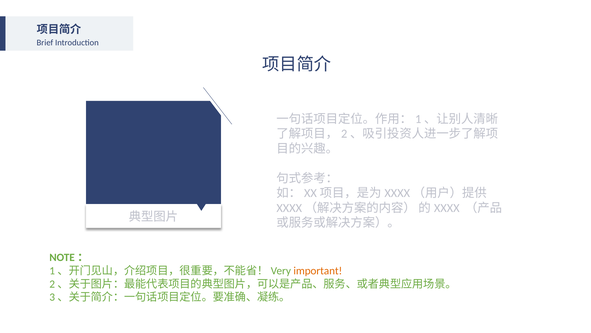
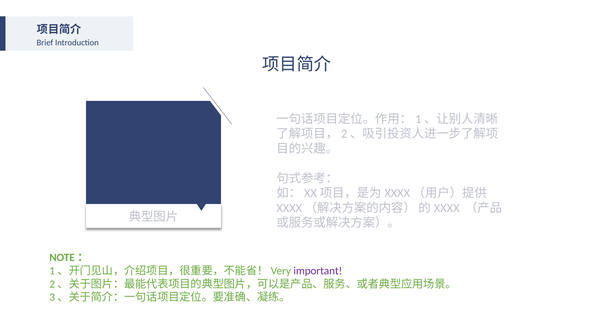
important colour: orange -> purple (318, 270)
